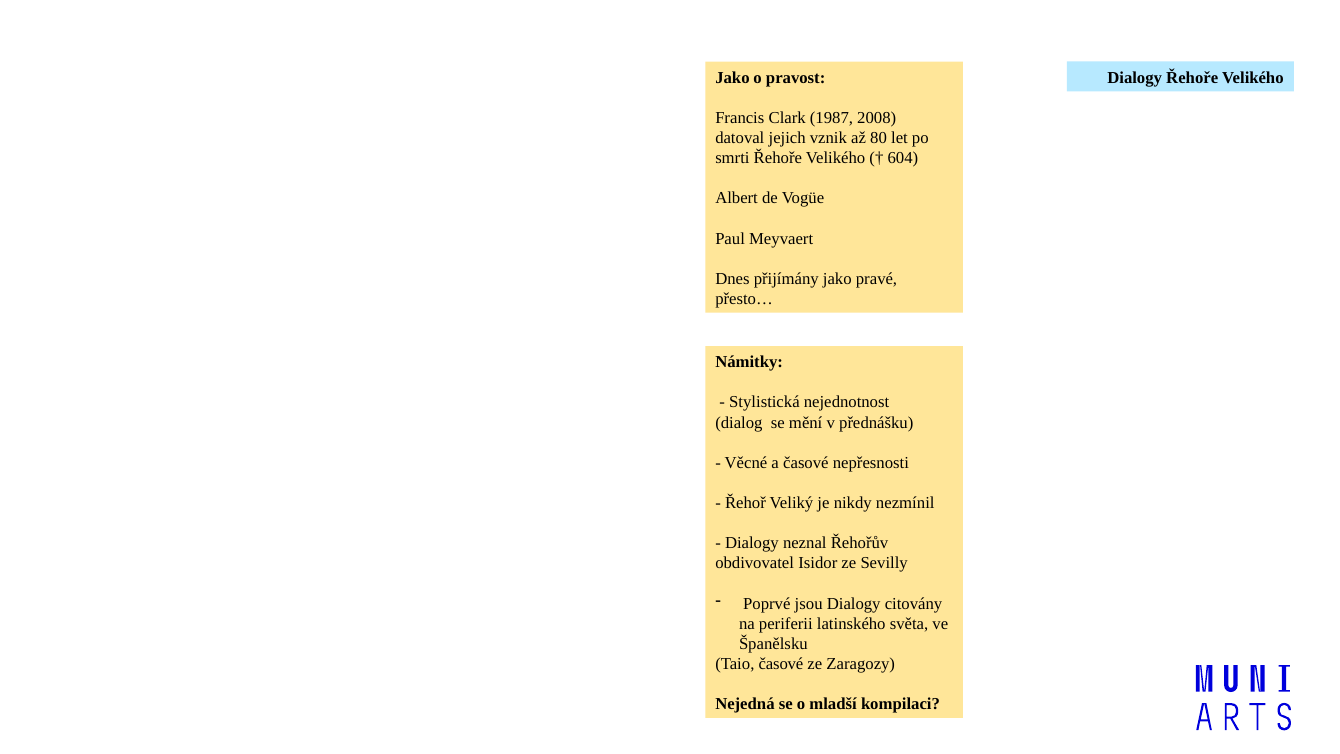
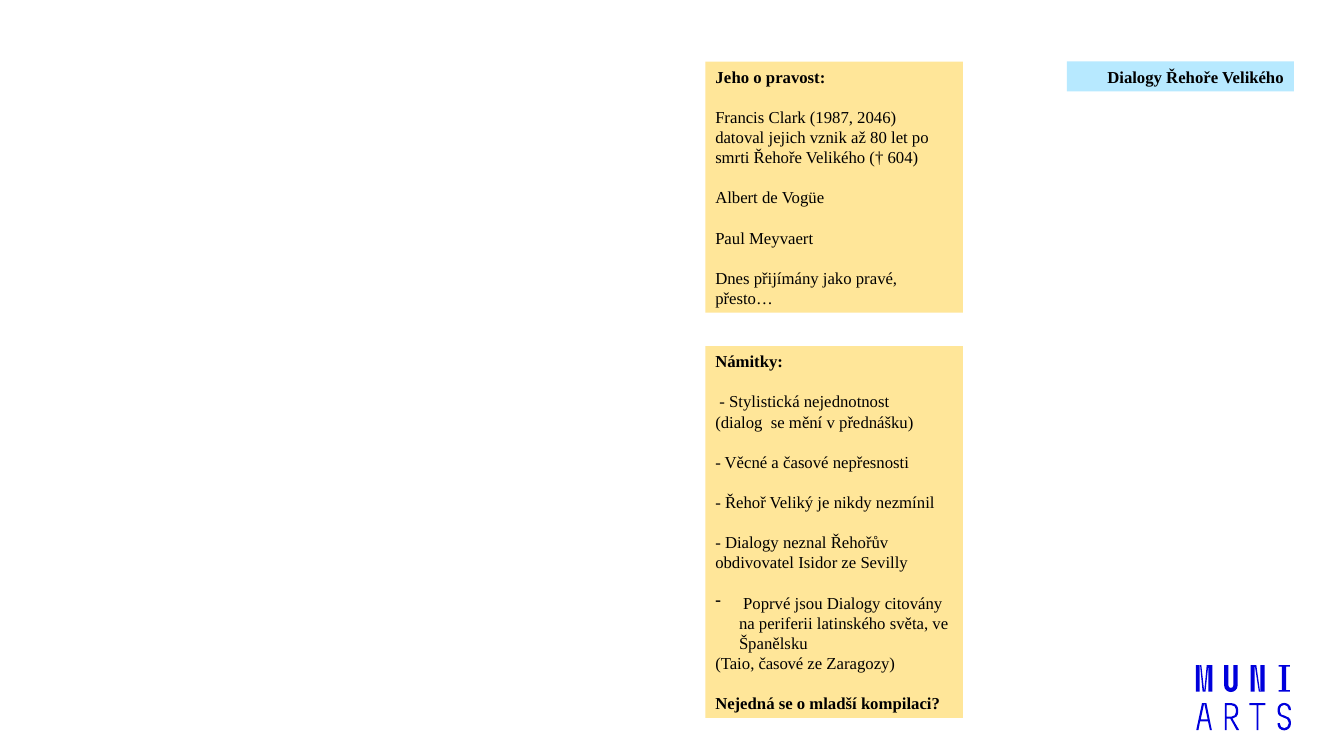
Jako: Jako -> Jeho (732, 78)
2008: 2008 -> 2046 (877, 118)
